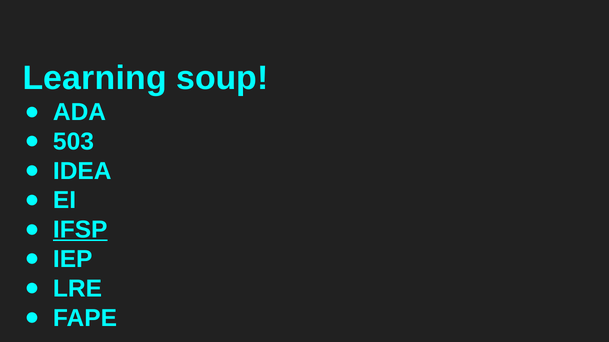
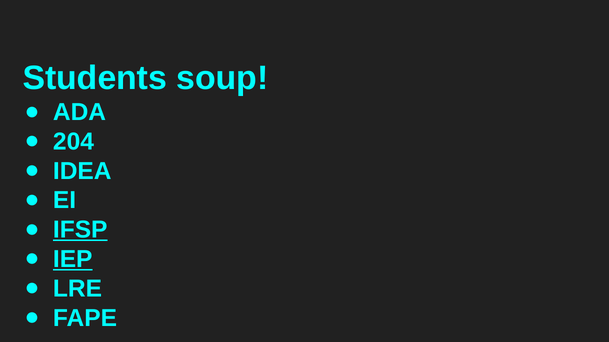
Learning: Learning -> Students (95, 78)
503: 503 -> 204 (73, 142)
IEP underline: none -> present (73, 260)
